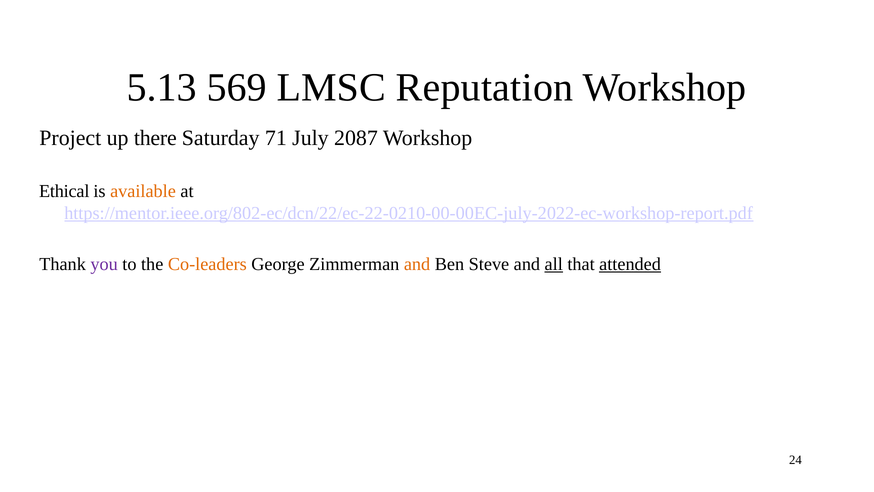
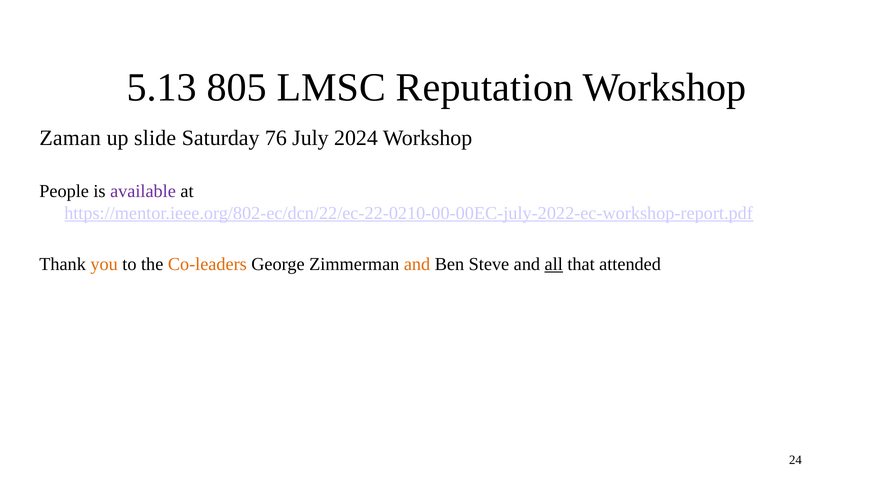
569: 569 -> 805 (237, 87)
Project: Project -> Zaman (70, 138)
there: there -> slide (155, 138)
71: 71 -> 76 (276, 138)
2087: 2087 -> 2024 (356, 138)
Ethical: Ethical -> People (64, 191)
available colour: orange -> purple (143, 191)
you colour: purple -> orange (104, 264)
attended underline: present -> none (630, 264)
